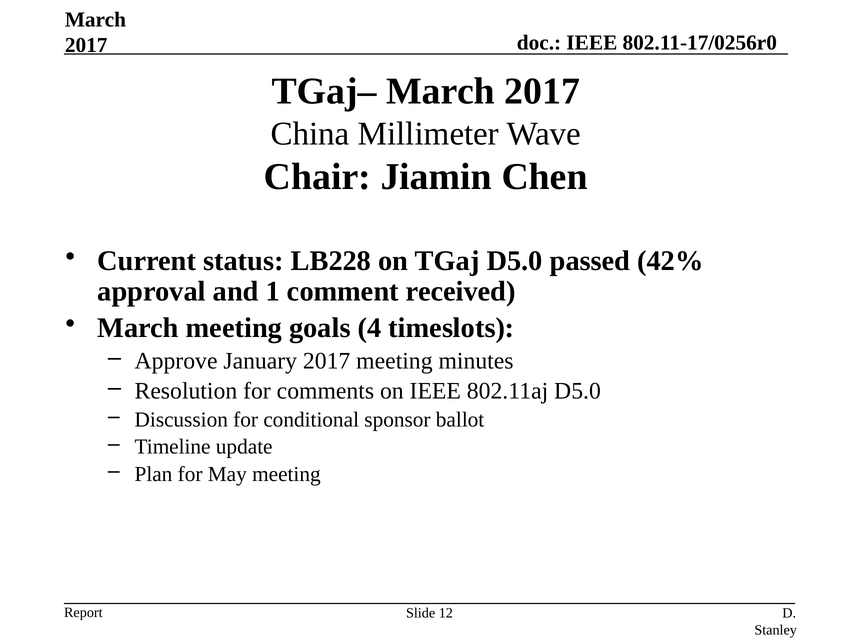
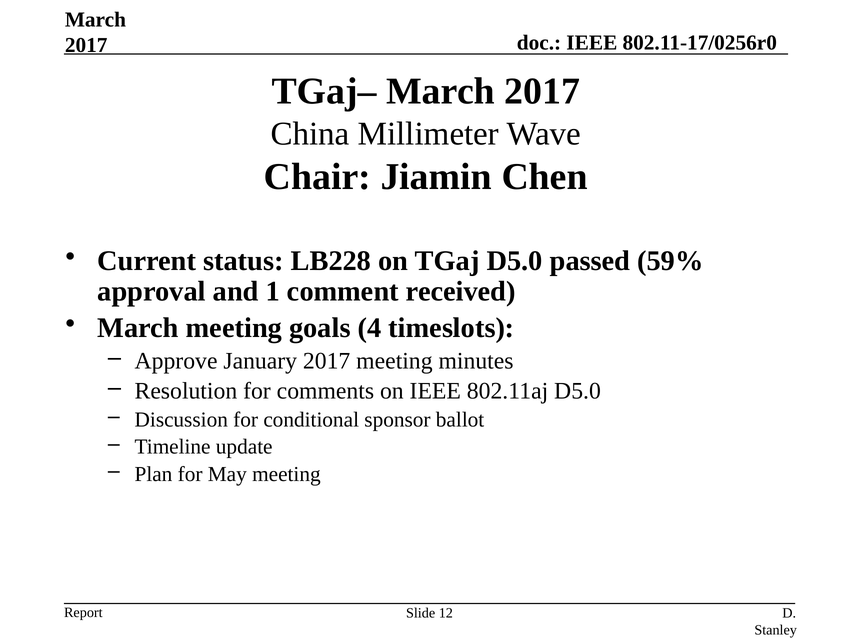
42%: 42% -> 59% (670, 261)
